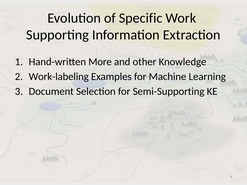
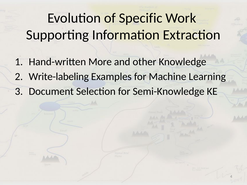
Work-labeling: Work-labeling -> Write-labeling (59, 77)
Semi-Supporting: Semi-Supporting -> Semi-Knowledge (169, 92)
